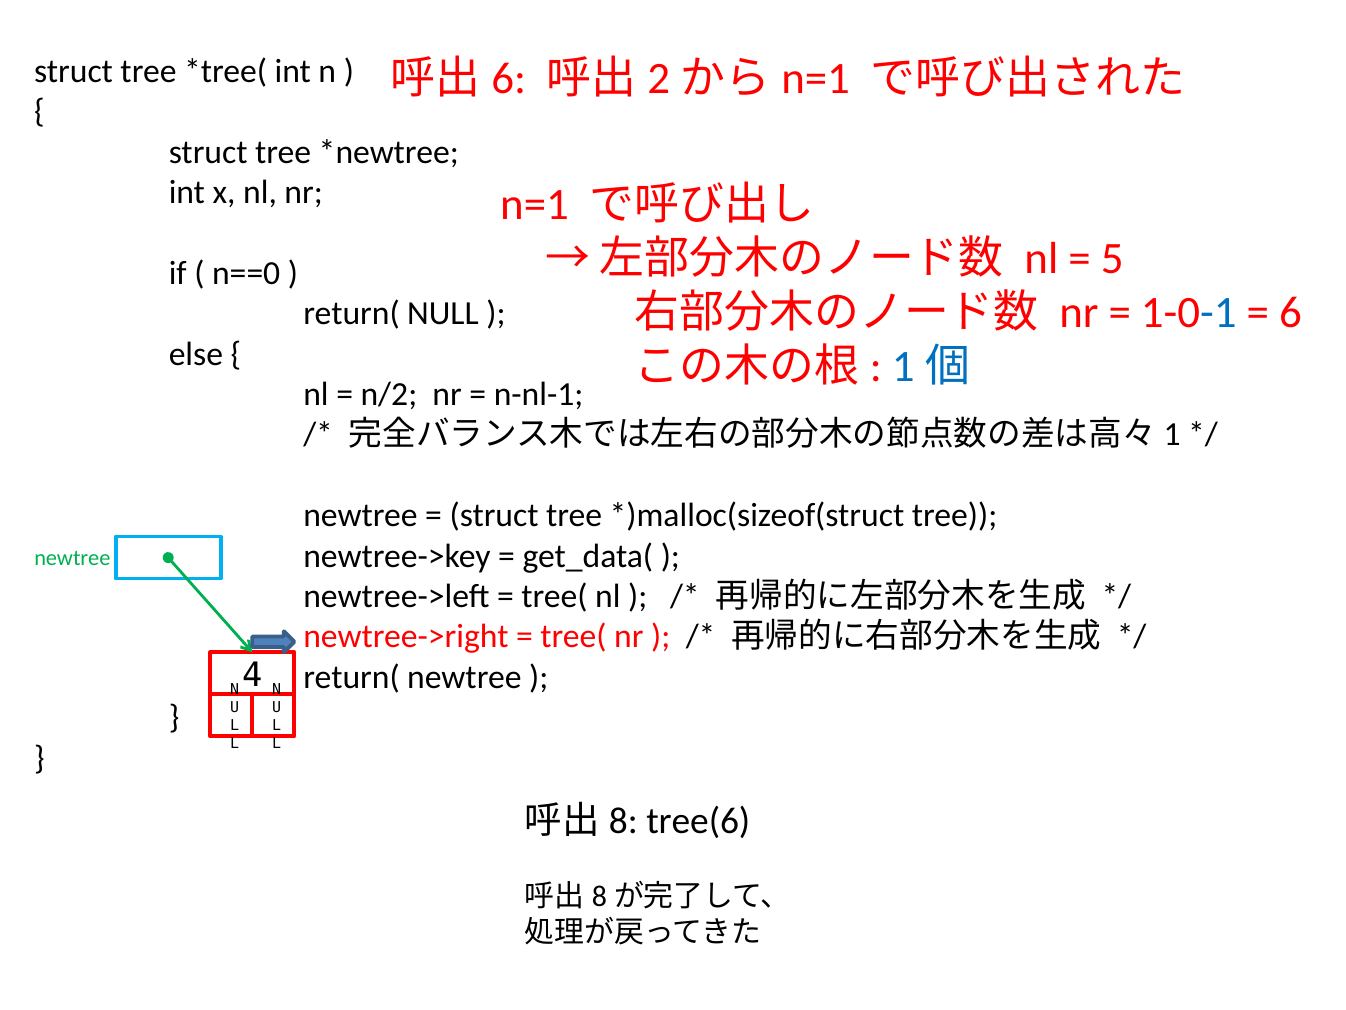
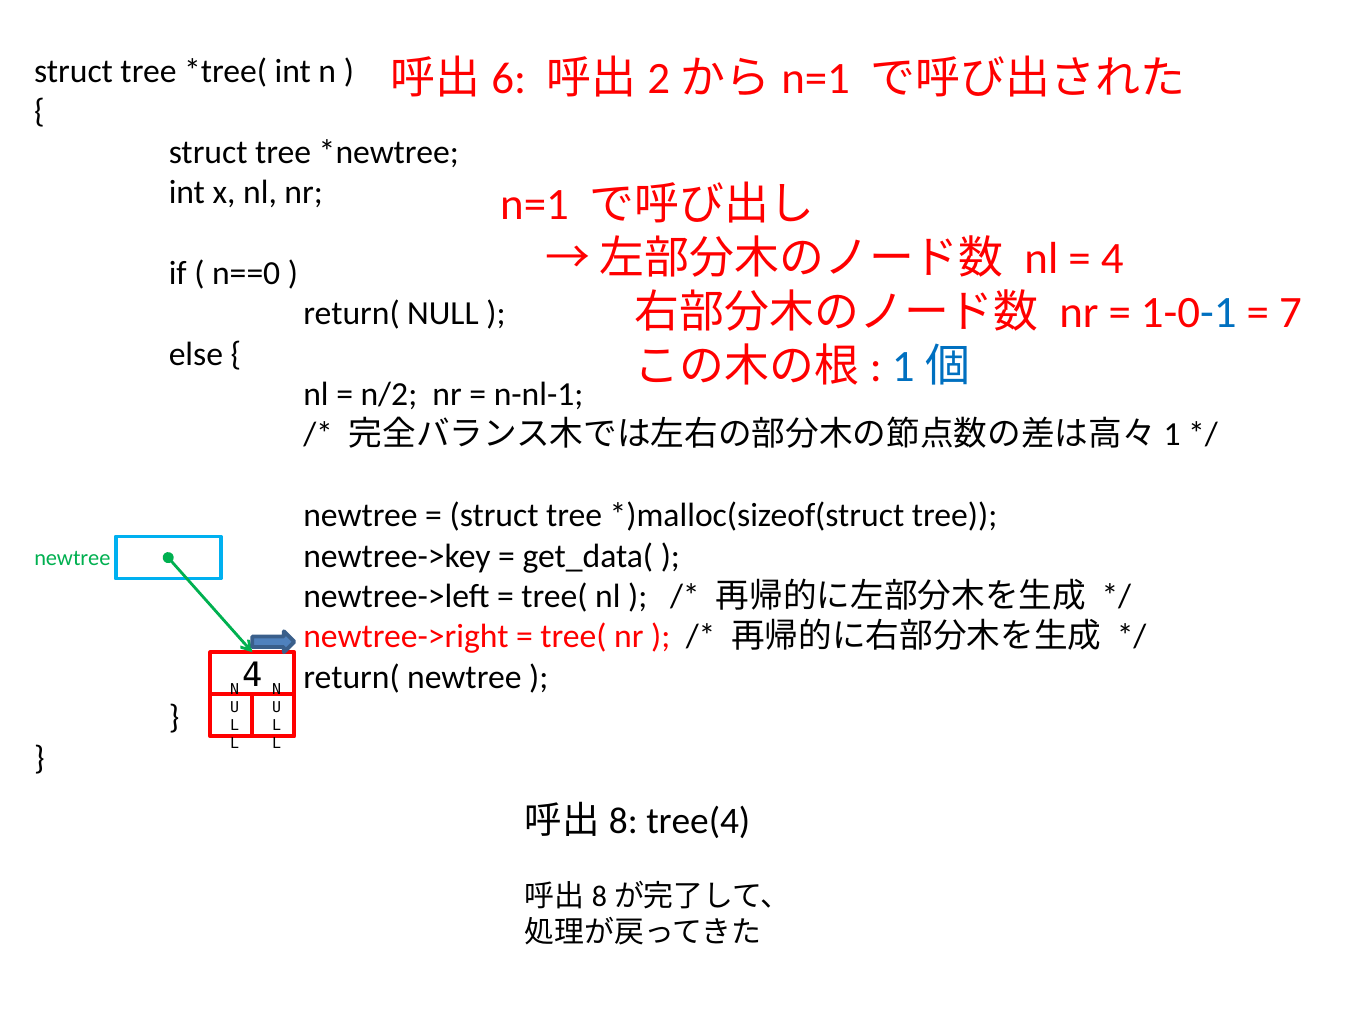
5: 5 -> 4 (1112, 259)
6: 6 -> 7 (1290, 313)
tree(6: tree(6 -> tree(4 (698, 820)
